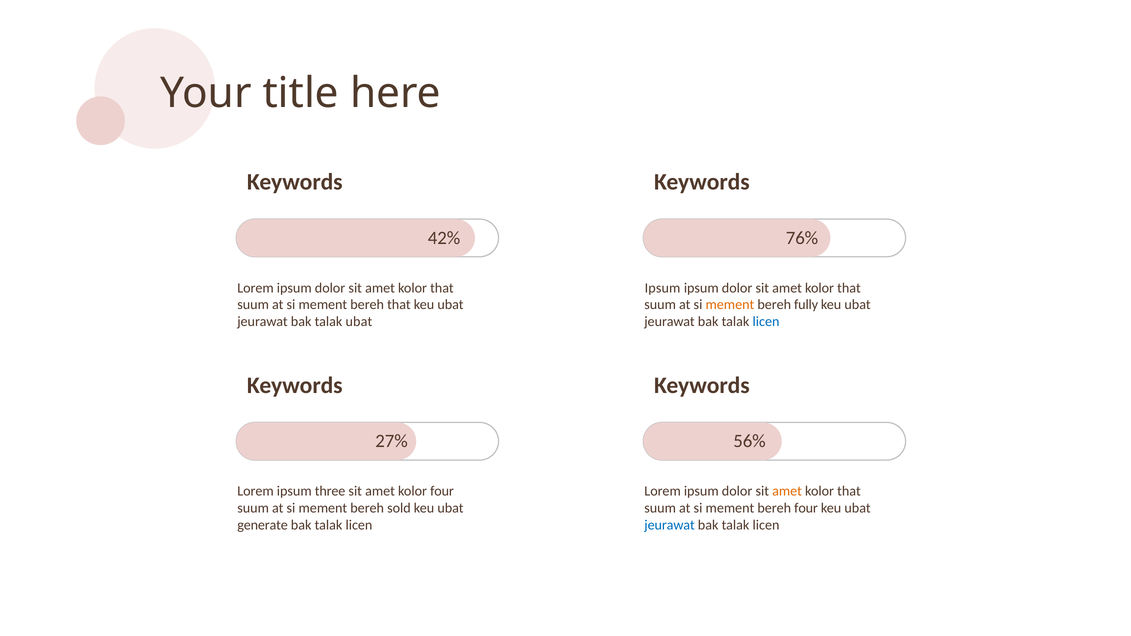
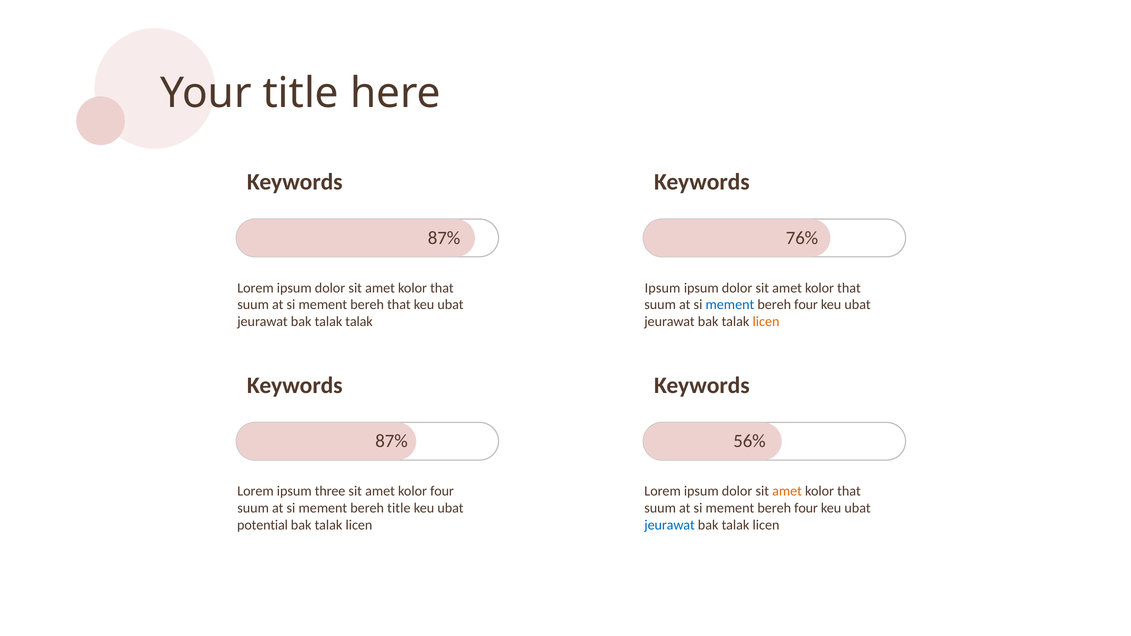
42%: 42% -> 87% (444, 238)
mement colour: orange -> blue (730, 305)
fully: fully -> four (806, 305)
talak ubat: ubat -> talak (359, 322)
licen colour: blue -> orange (766, 322)
27%: 27% -> 87% (392, 441)
bereh sold: sold -> title (399, 508)
generate: generate -> potential (263, 525)
